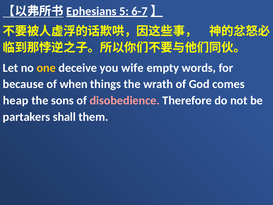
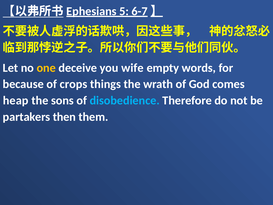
when: when -> crops (73, 84)
disobedience colour: pink -> light blue (125, 100)
shall: shall -> then (64, 117)
